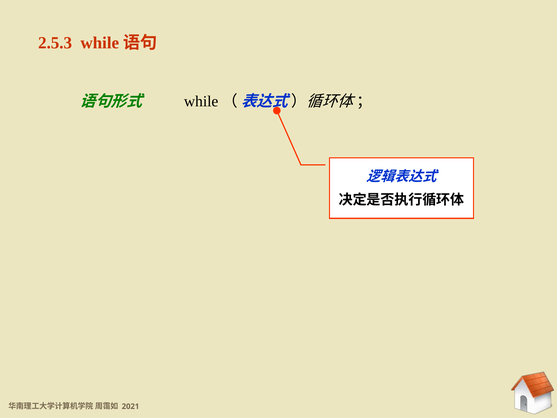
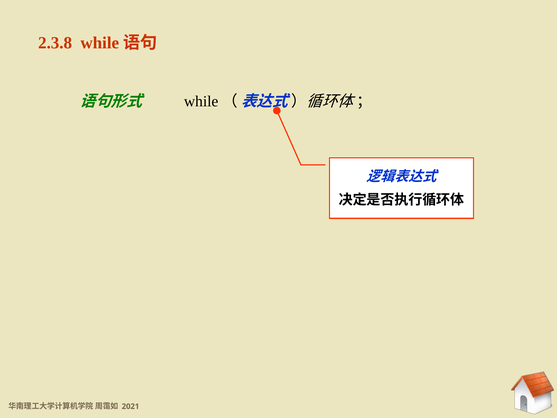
2.5.3: 2.5.3 -> 2.3.8 (55, 43)
